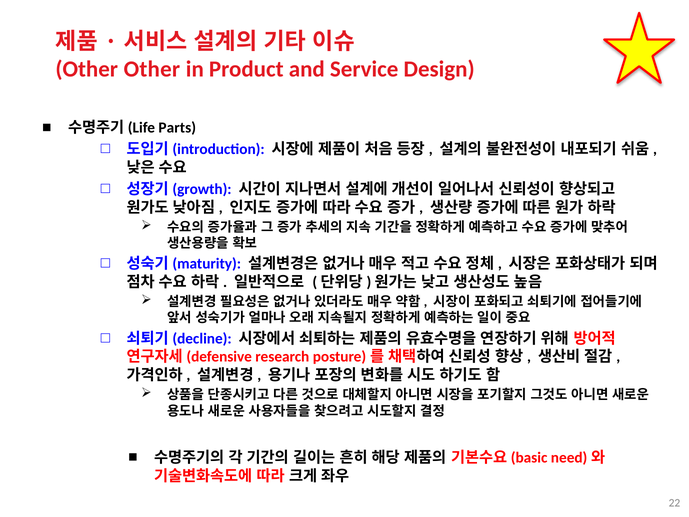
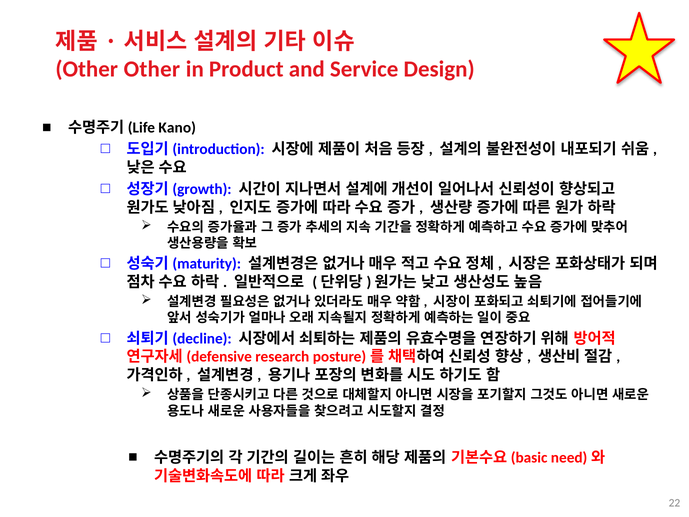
Parts: Parts -> Kano (177, 128)
